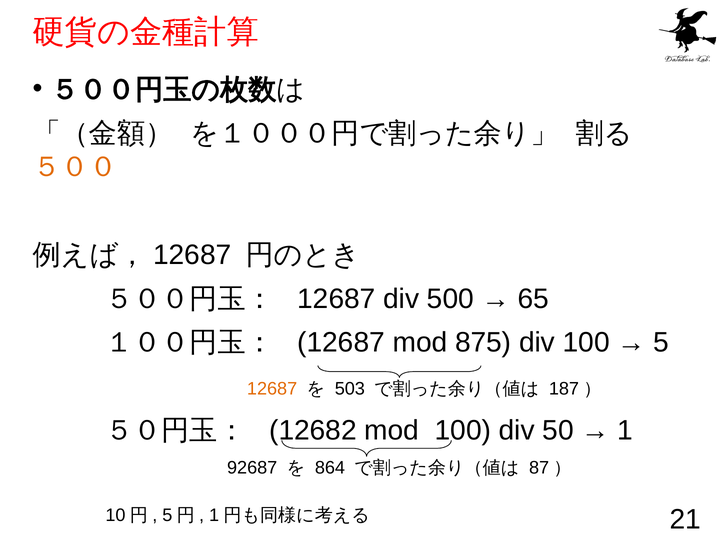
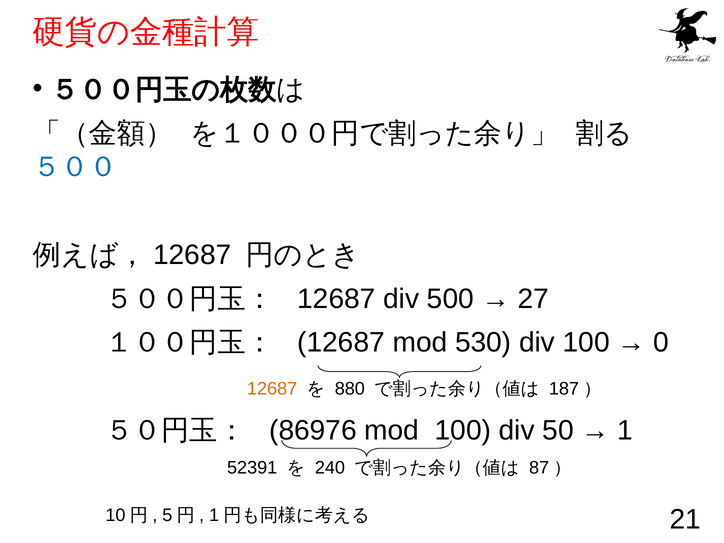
５００ colour: orange -> blue (75, 167)
65: 65 -> 27 (533, 299)
875: 875 -> 530 (483, 343)
5: 5 -> 0 (661, 343)
503: 503 -> 880 (350, 389)
12682: 12682 -> 86976 (313, 430)
92687: 92687 -> 52391 (252, 468)
864: 864 -> 240 (330, 468)
